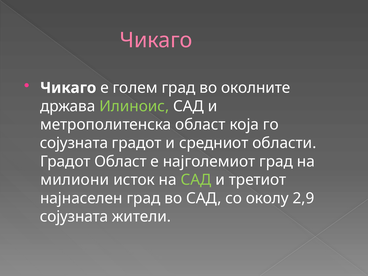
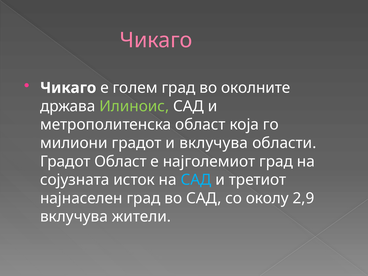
сојузната: сојузната -> милиони (74, 143)
и средниот: средниот -> вклучува (214, 143)
милиони: милиони -> сојузната (75, 180)
САД colour: light green -> light blue (196, 180)
сојузната: сојузната -> вклучува (74, 217)
